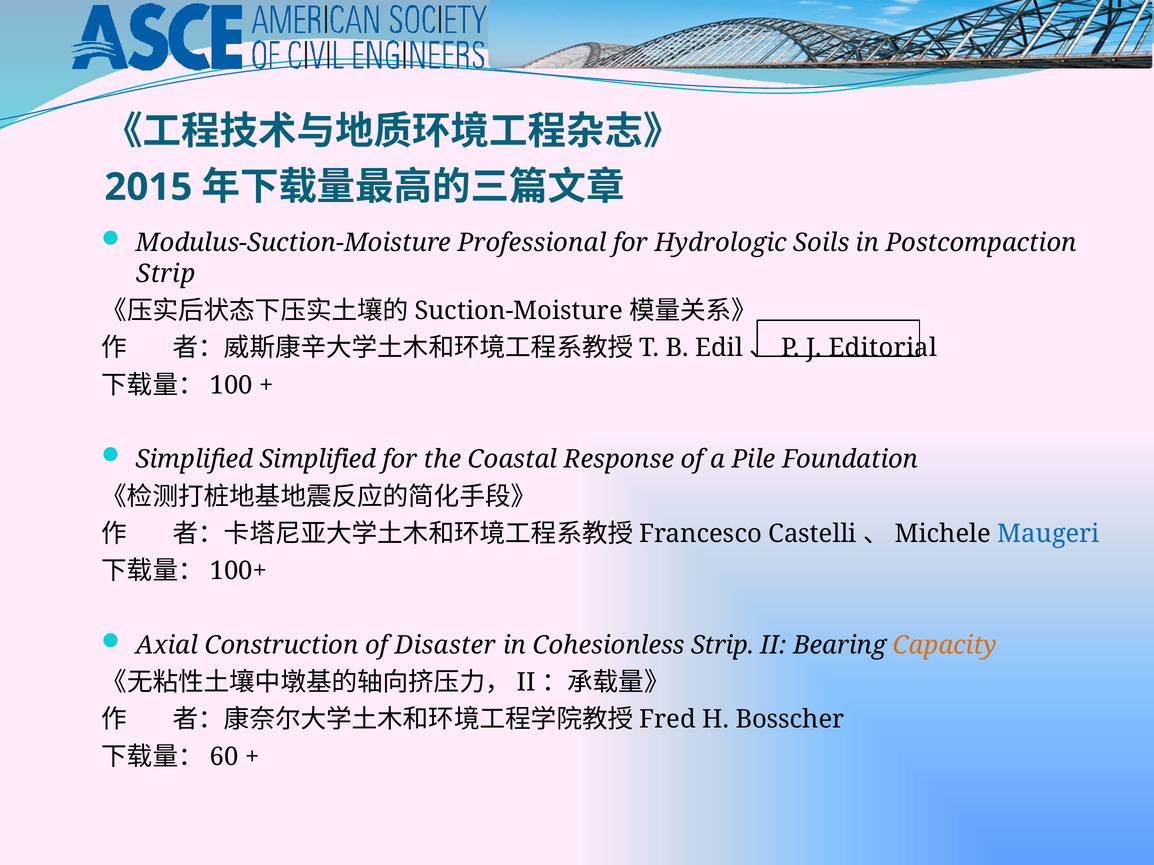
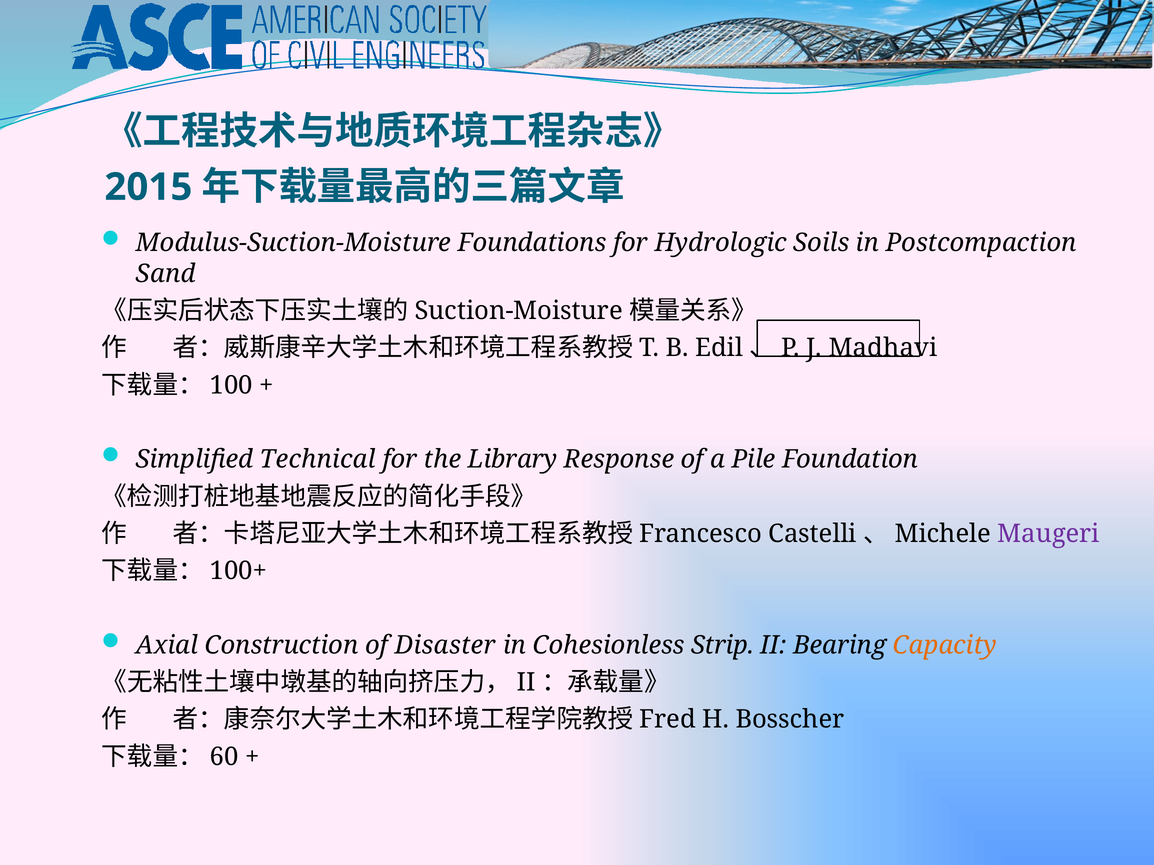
Professional: Professional -> Foundations (532, 243)
Strip: Strip -> Sand (166, 274)
Editorial: Editorial -> Madhavi (883, 348)
Simplified Simplified: Simplified -> Technical (318, 460)
Coastal: Coastal -> Library (513, 460)
Maugeri colour: blue -> purple (1049, 534)
